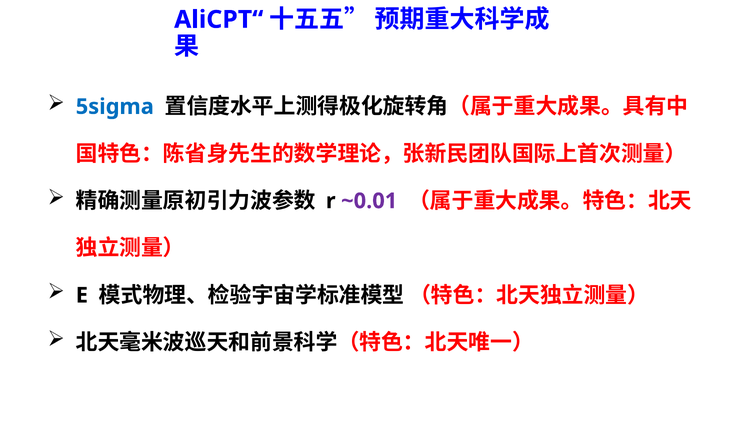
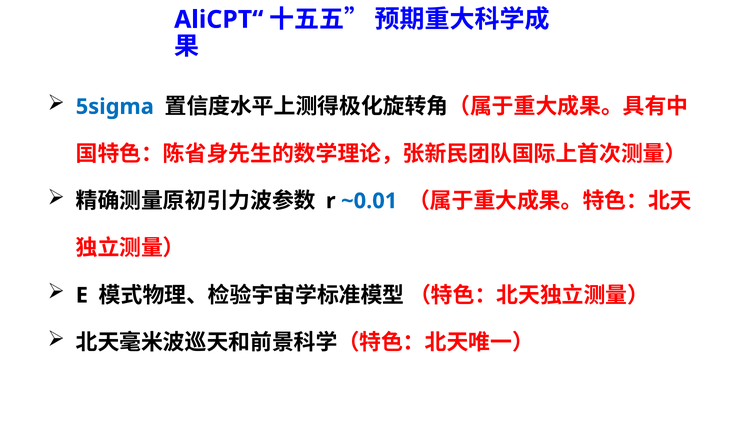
~0.01 colour: purple -> blue (369, 201)
